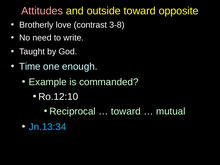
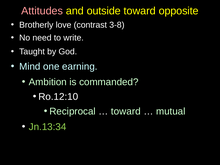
Time: Time -> Mind (30, 67)
enough: enough -> earning (80, 67)
Example: Example -> Ambition (48, 82)
Jn.13:34 colour: light blue -> light green (48, 127)
